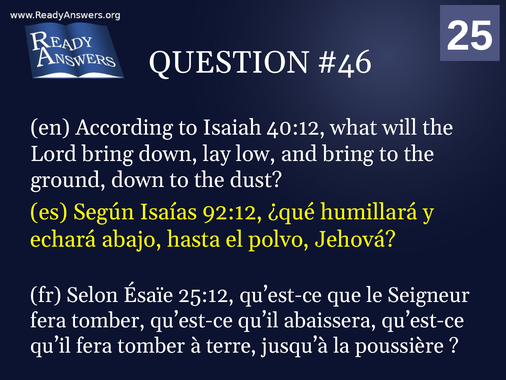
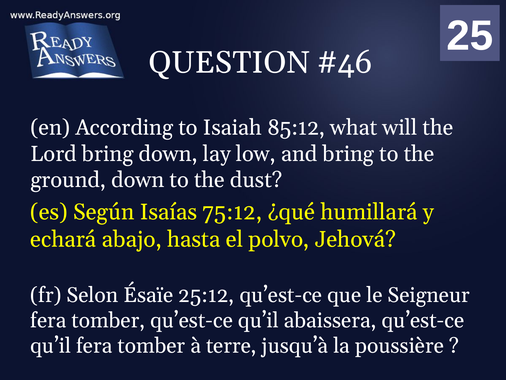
40:12: 40:12 -> 85:12 (296, 127)
92:12: 92:12 -> 75:12 (232, 212)
